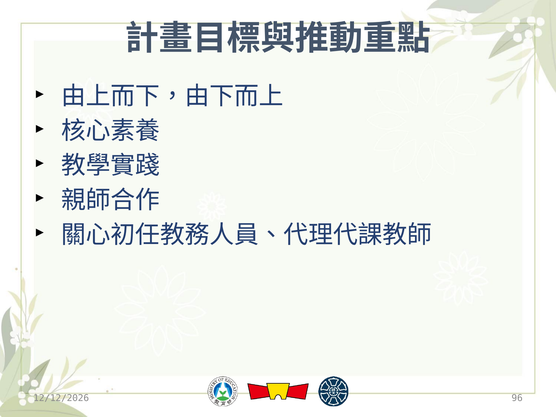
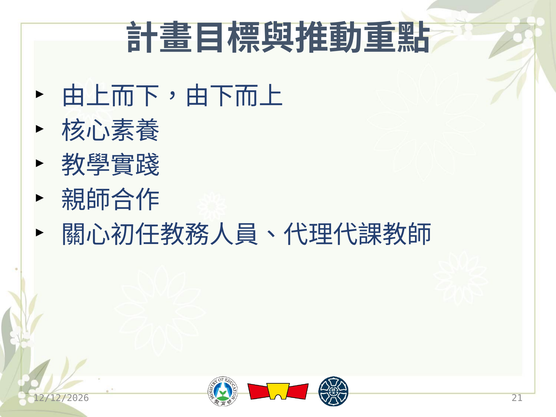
96: 96 -> 21 (517, 398)
